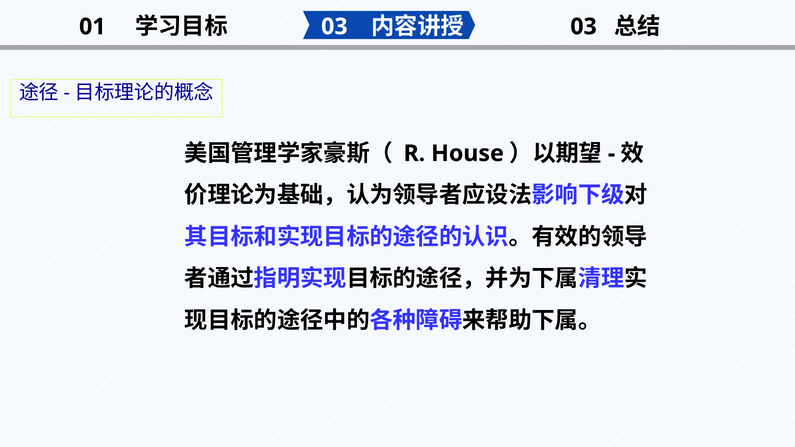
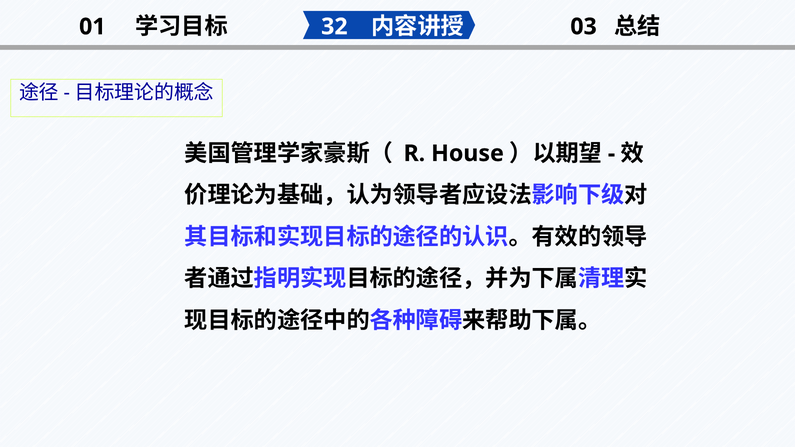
03: 03 -> 32 (334, 27)
